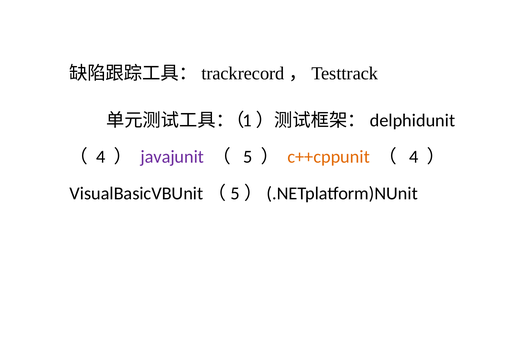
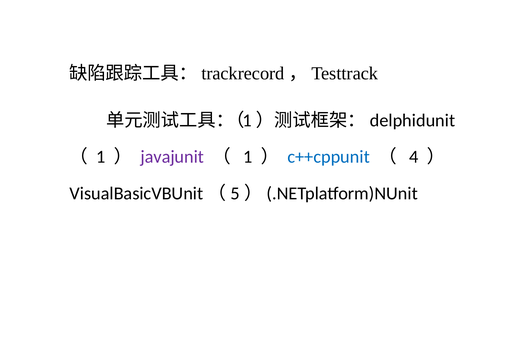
4: 4 -> 1 (101, 157)
5: 5 -> 1 (248, 157)
c++cppunit colour: orange -> blue (329, 157)
